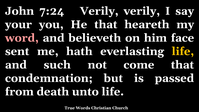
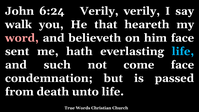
7:24: 7:24 -> 6:24 (52, 11)
your: your -> walk (18, 24)
life colour: yellow -> light blue (183, 51)
come that: that -> face (182, 65)
